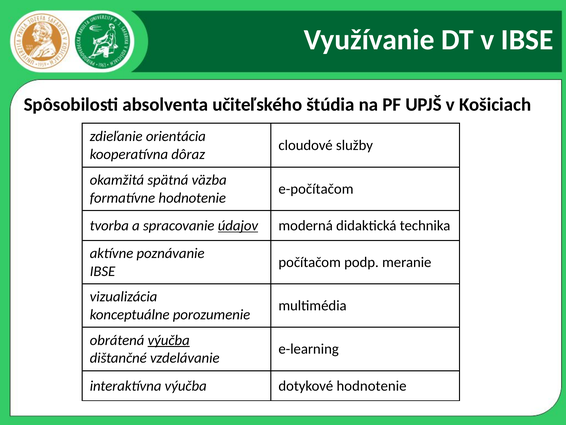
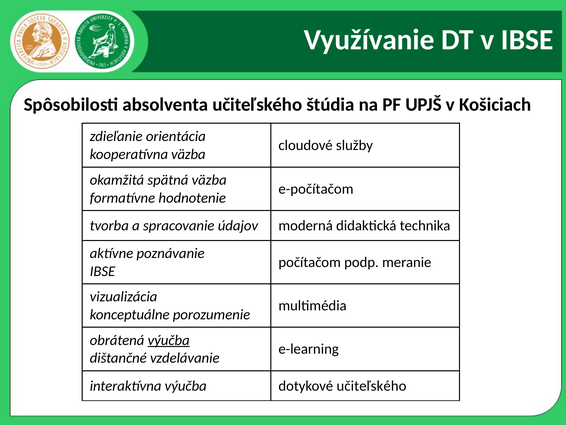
kooperatívna dôraz: dôraz -> väzba (188, 154)
údajov underline: present -> none (238, 225)
dotykové hodnotenie: hodnotenie -> učiteľského (372, 385)
